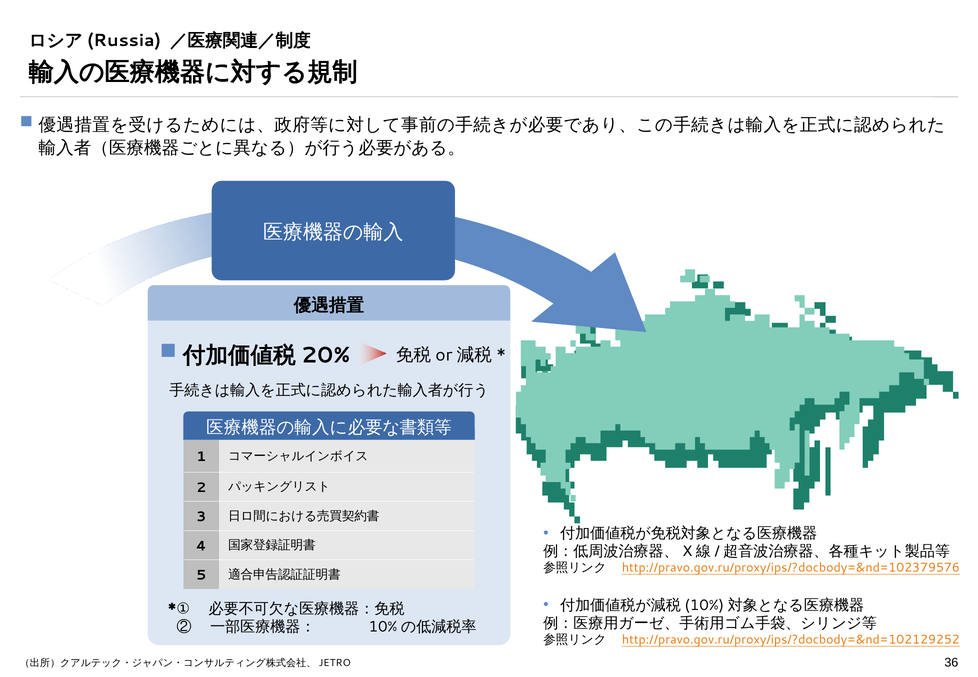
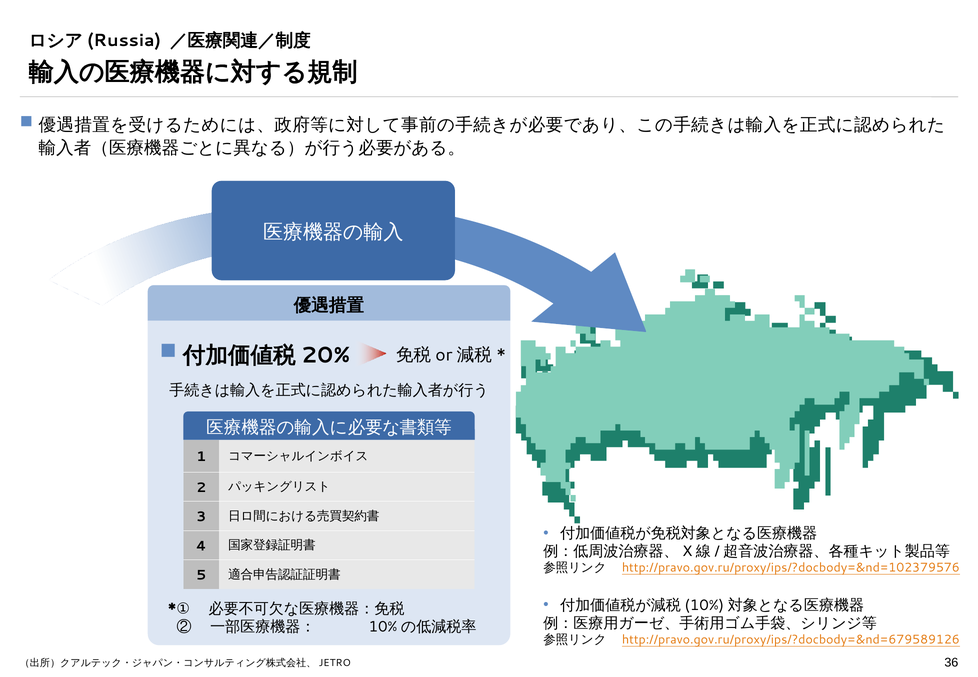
http://pravo.gov.ru/proxy/ips/?docbody=&nd=102129252: http://pravo.gov.ru/proxy/ips/?docbody=&nd=102129252 -> http://pravo.gov.ru/proxy/ips/?docbody=&nd=679589126 (791, 640)
